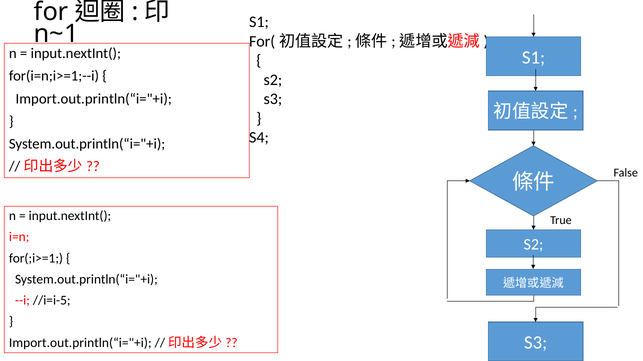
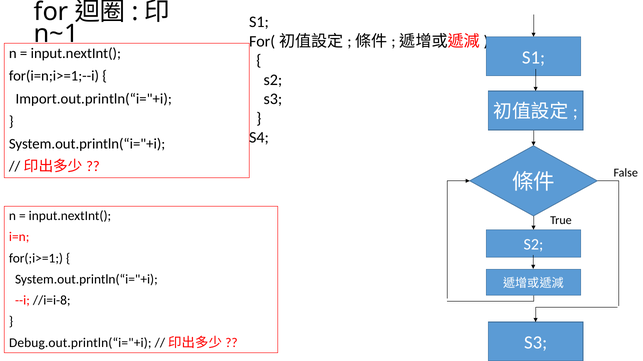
//i=i-5: //i=i-5 -> //i=i-8 (52, 301)
Import.out.println(“i="+i: Import.out.println(“i="+i -> Debug.out.println(“i="+i (80, 343)
